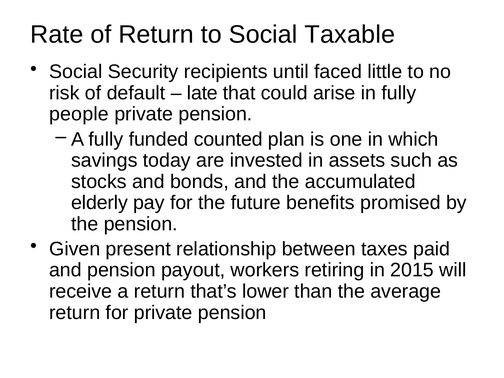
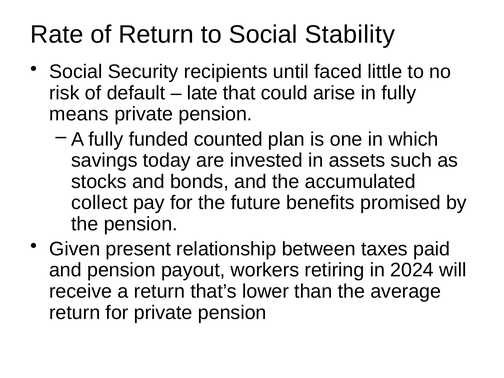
Taxable: Taxable -> Stability (350, 35)
people: people -> means (79, 114)
elderly: elderly -> collect (99, 203)
2015: 2015 -> 2024 (412, 270)
